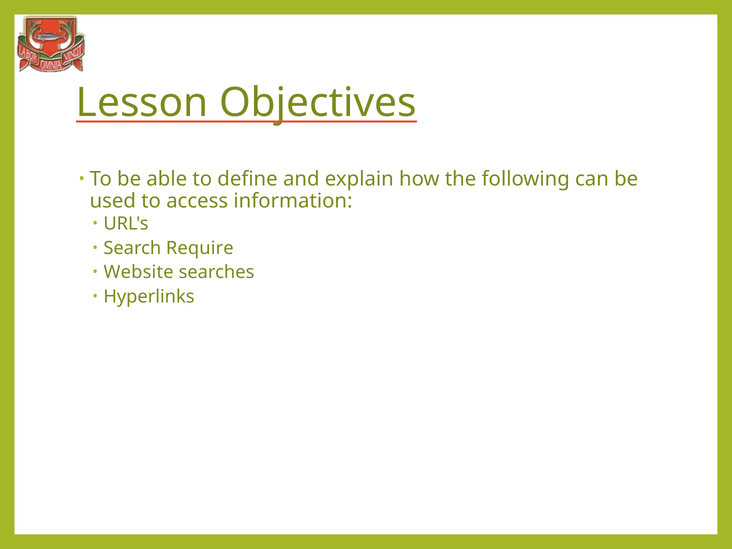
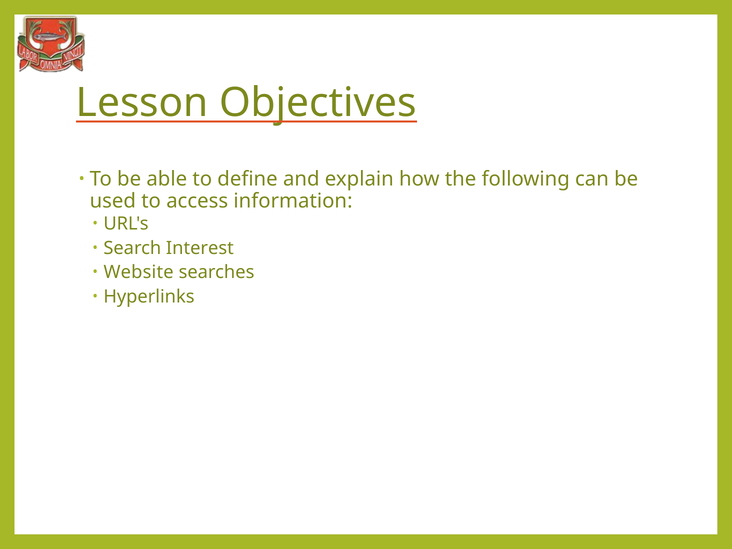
Require: Require -> Interest (200, 248)
